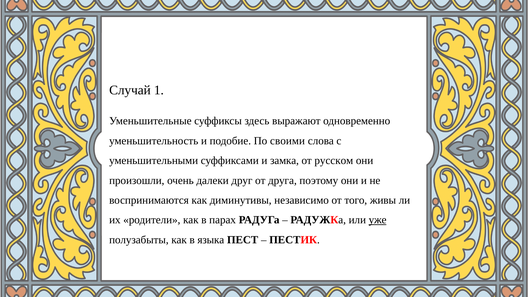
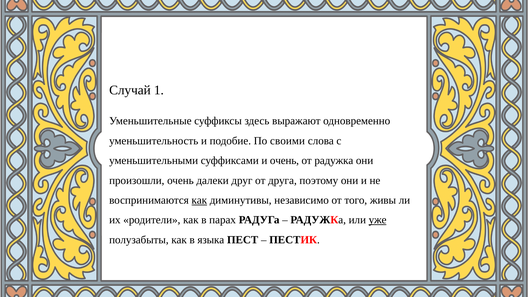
и замка: замка -> очень (284, 161)
от русском: русском -> радужка (334, 161)
как underline: none -> present (199, 200)
